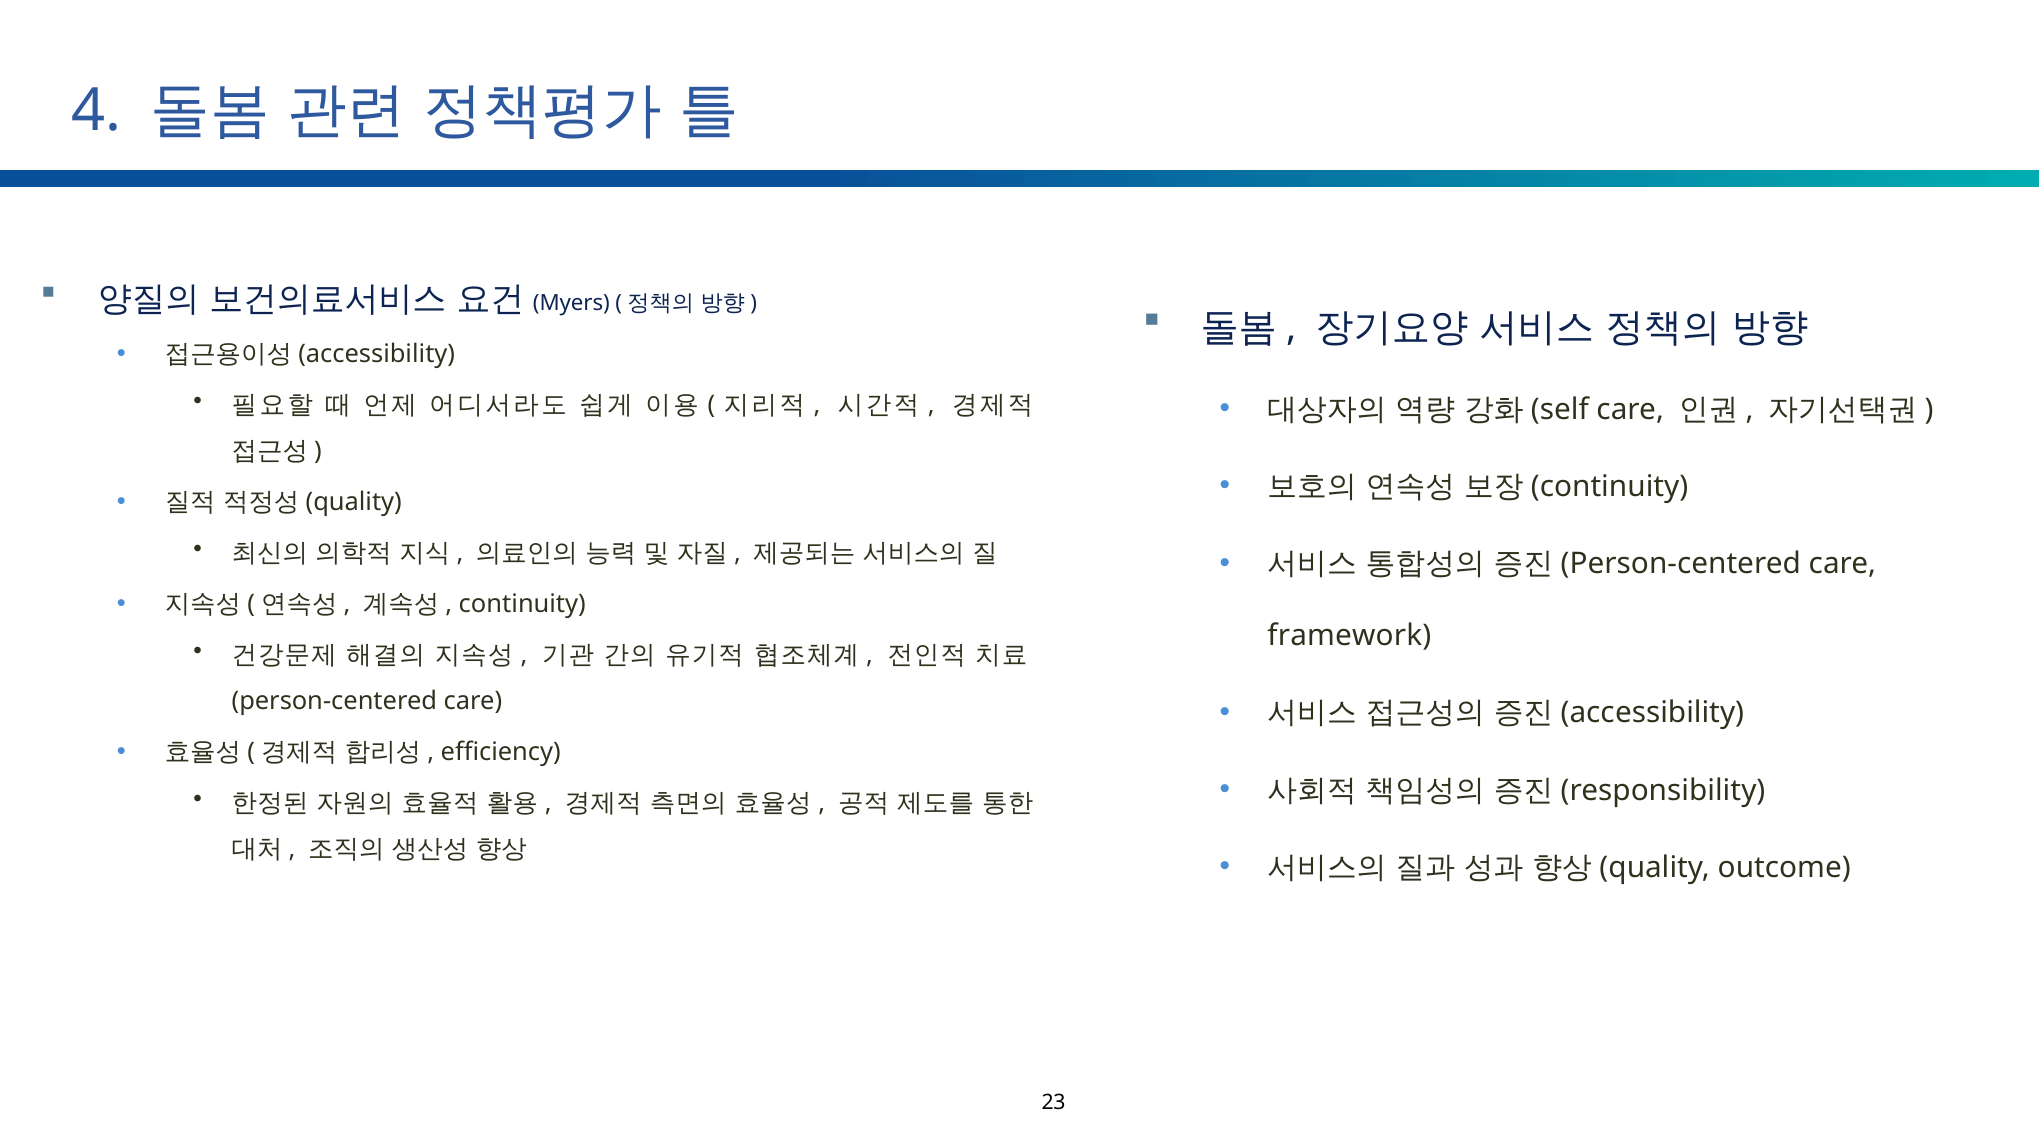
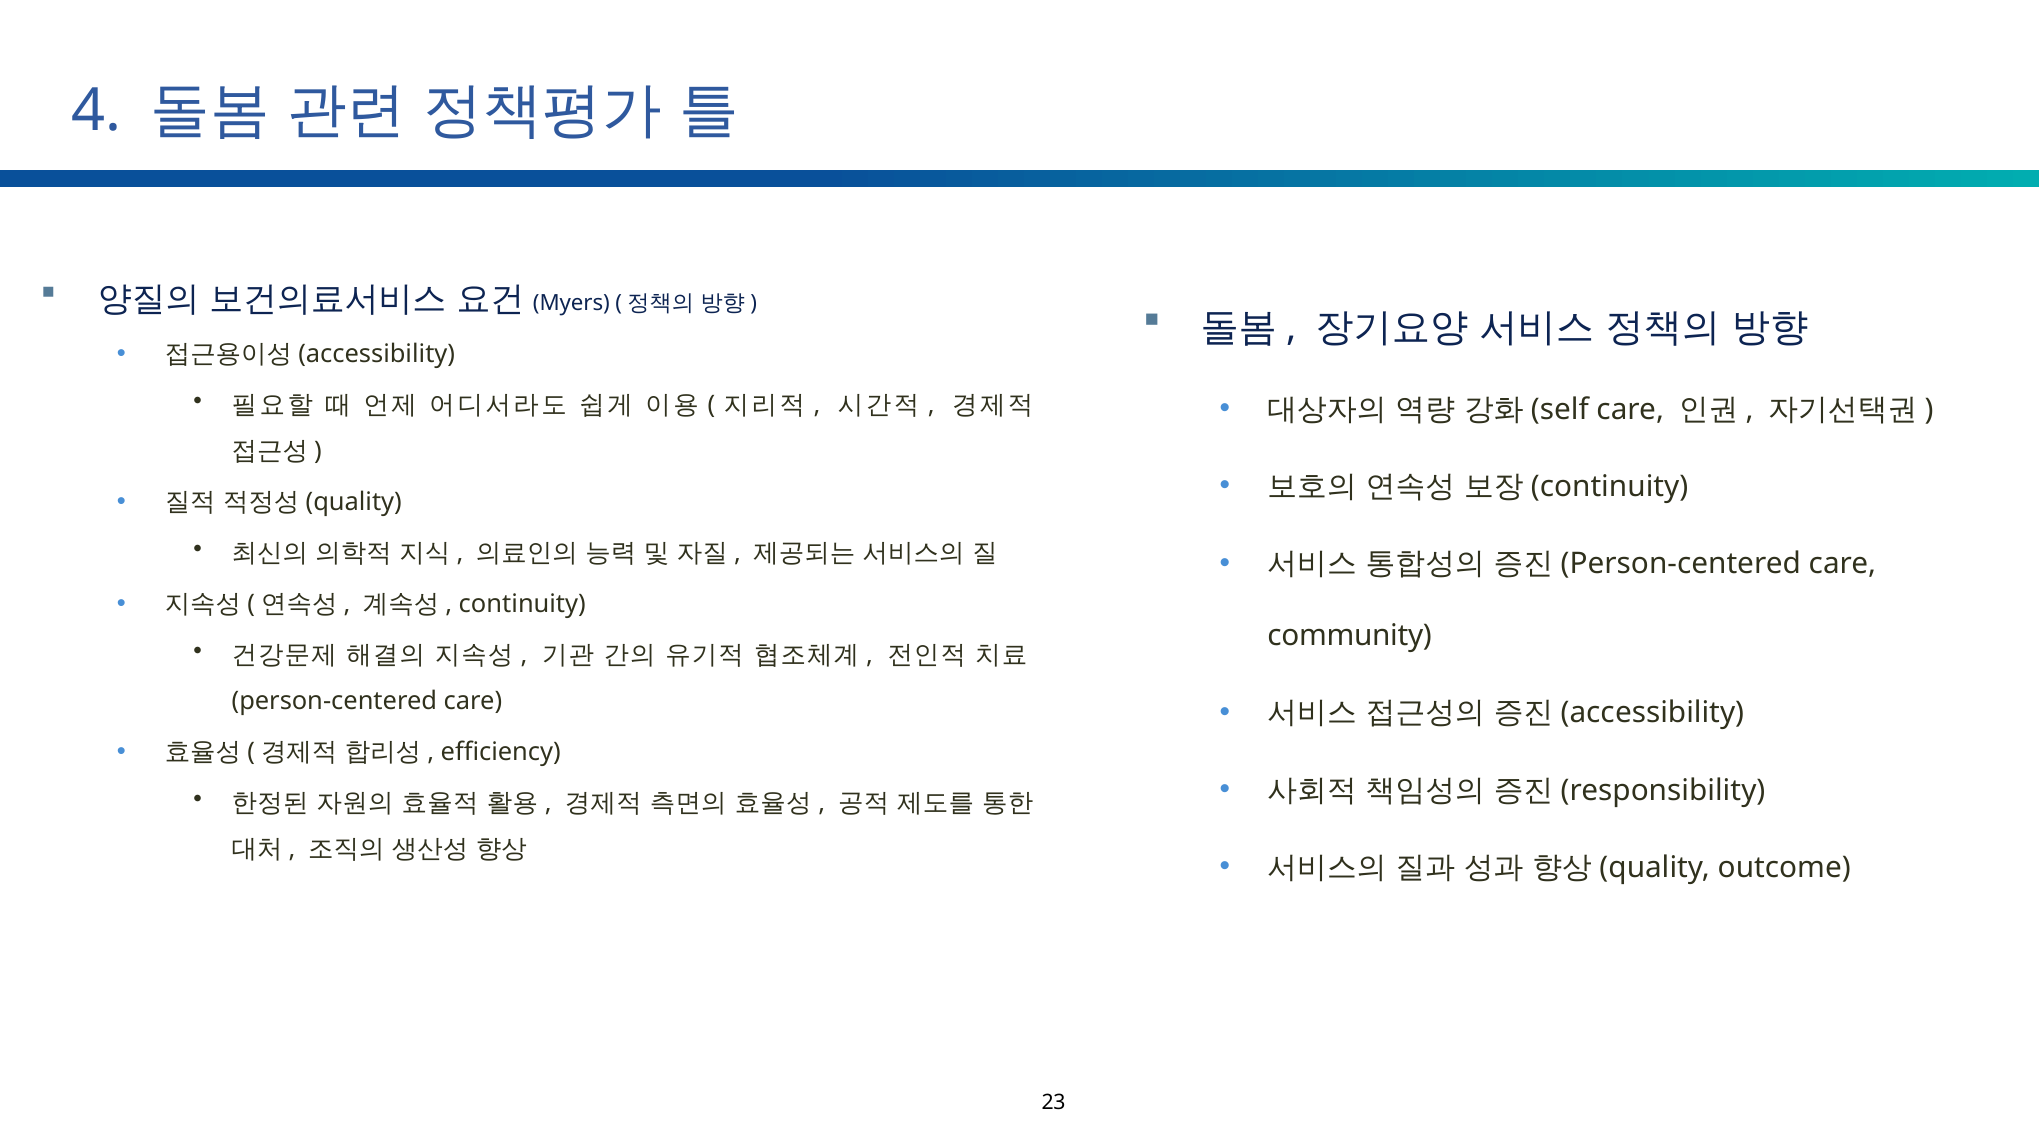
framework: framework -> community (1350, 635)
